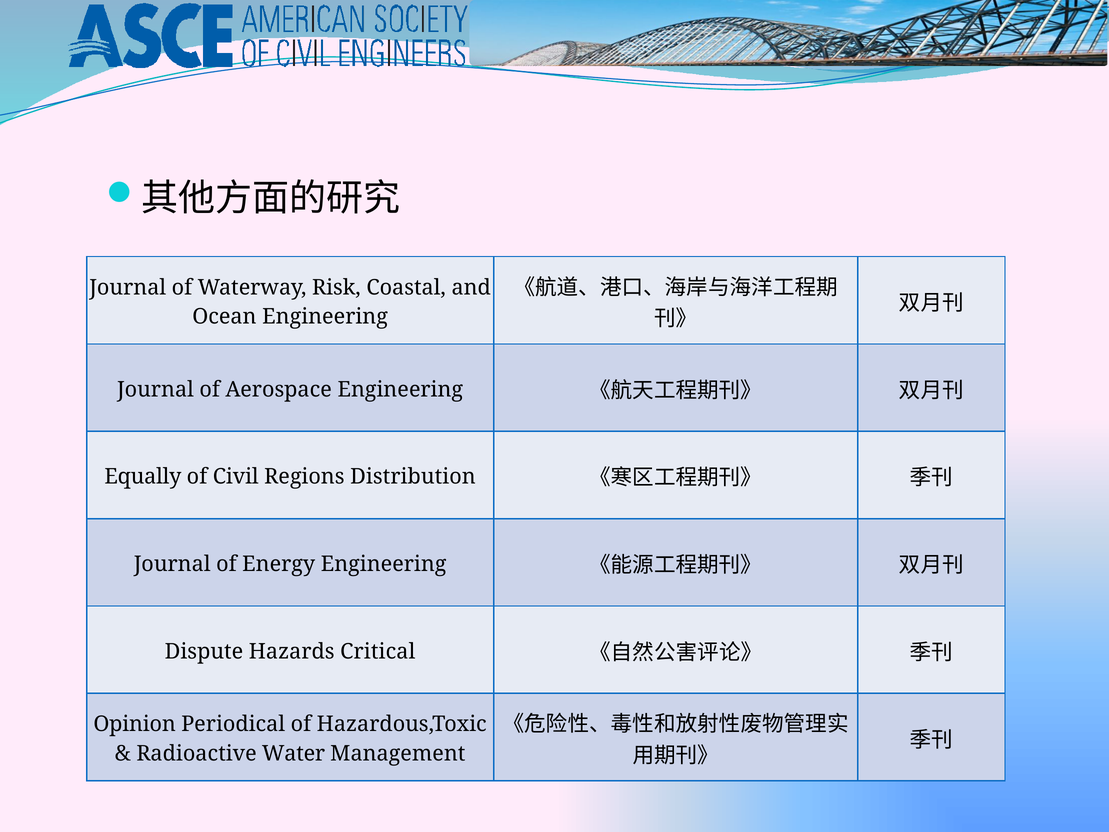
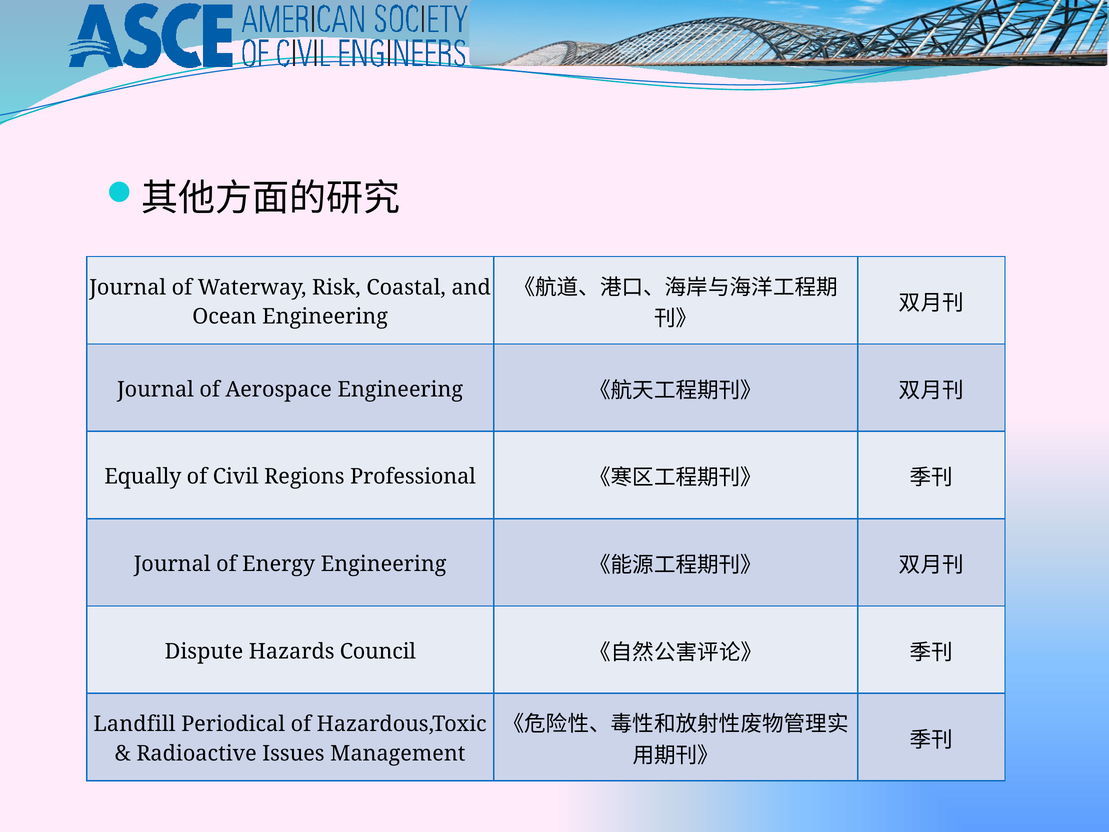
Distribution: Distribution -> Professional (413, 477)
Critical: Critical -> Council (378, 651)
Opinion: Opinion -> Landfill (134, 724)
Water: Water -> Issues (293, 753)
